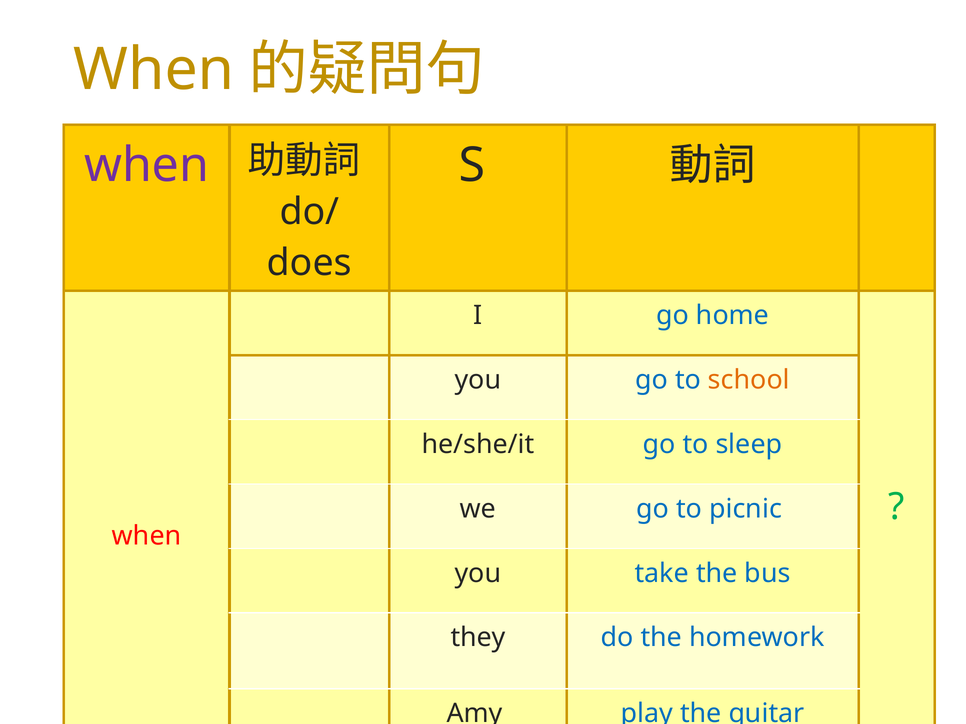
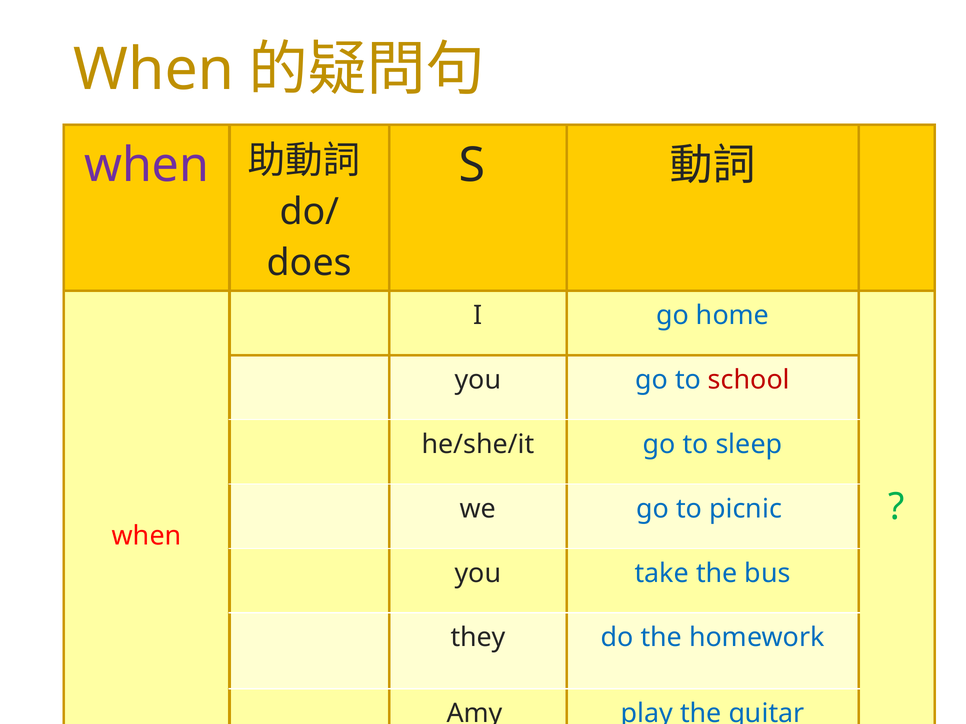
school colour: orange -> red (749, 380)
